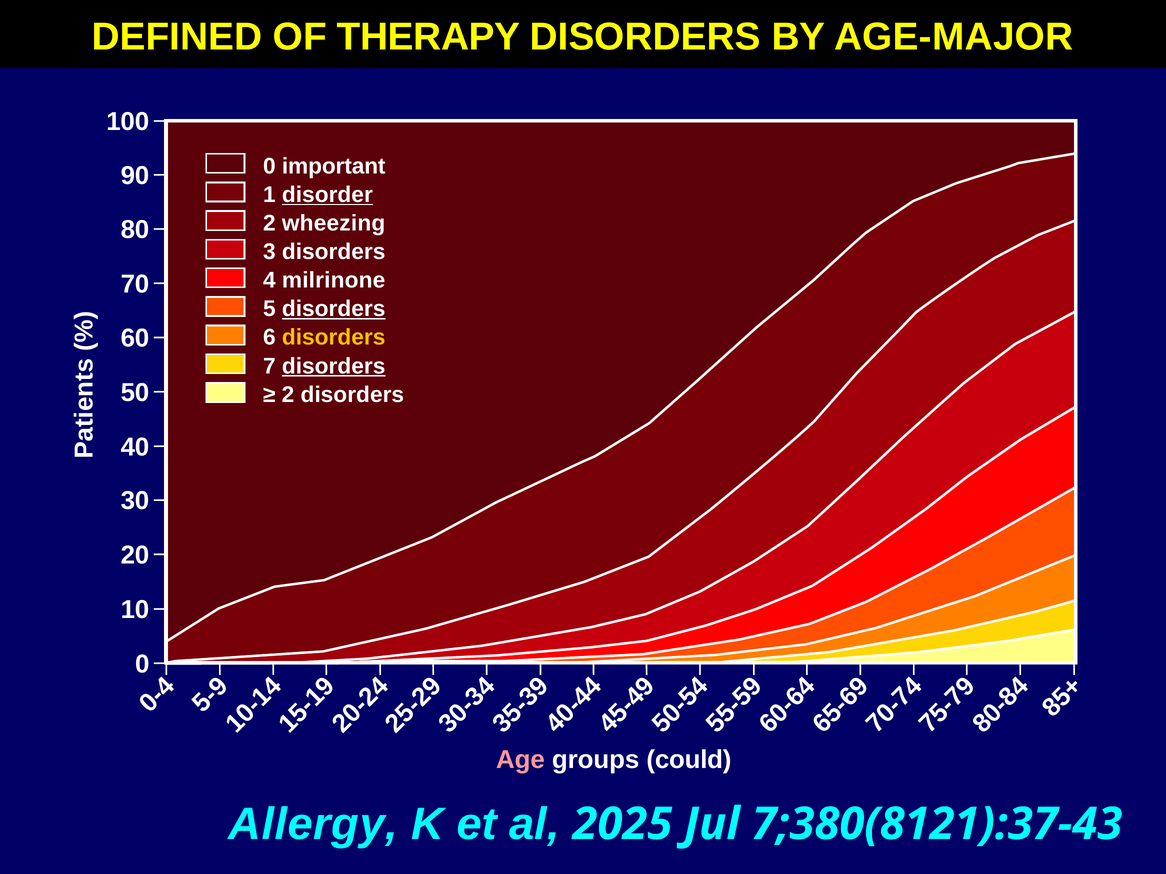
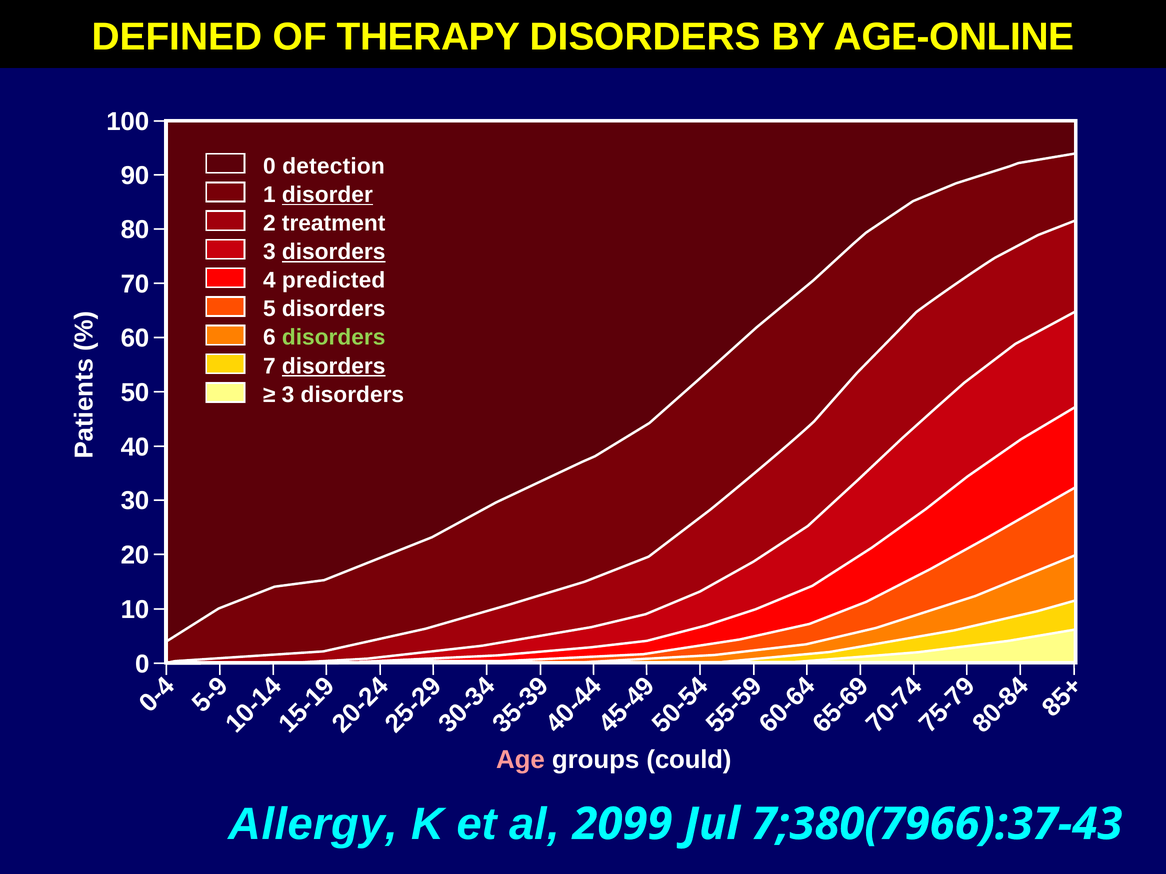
AGE-MAJOR: AGE-MAJOR -> AGE-ONLINE (954, 37)
important: important -> detection (334, 166)
wheezing: wheezing -> treatment (334, 223)
disorders underline: none -> present (334, 252)
milrinone: milrinone -> predicted (334, 281)
disorders underline: present -> none (334, 309)
disorders colour: yellow -> light green (334, 338)
2: 2 -> 3 (288, 395)
2025: 2025 -> 2099 (622, 825)
7;380(8121):37-43: 7;380(8121):37-43 -> 7;380(7966):37-43 (937, 825)
